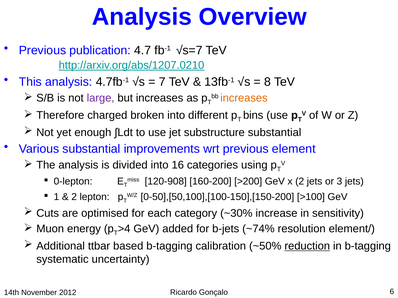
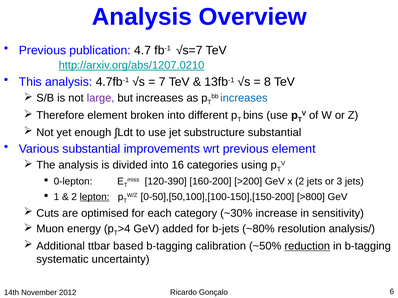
increases colour: orange -> blue (244, 98)
Therefore charged: charged -> element (107, 115)
120-908: 120-908 -> 120-390 (166, 182)
lepton underline: none -> present (95, 197)
>100: >100 -> >800 (311, 197)
~74%: ~74% -> ~80% (258, 229)
element/: element/ -> analysis/ (352, 229)
